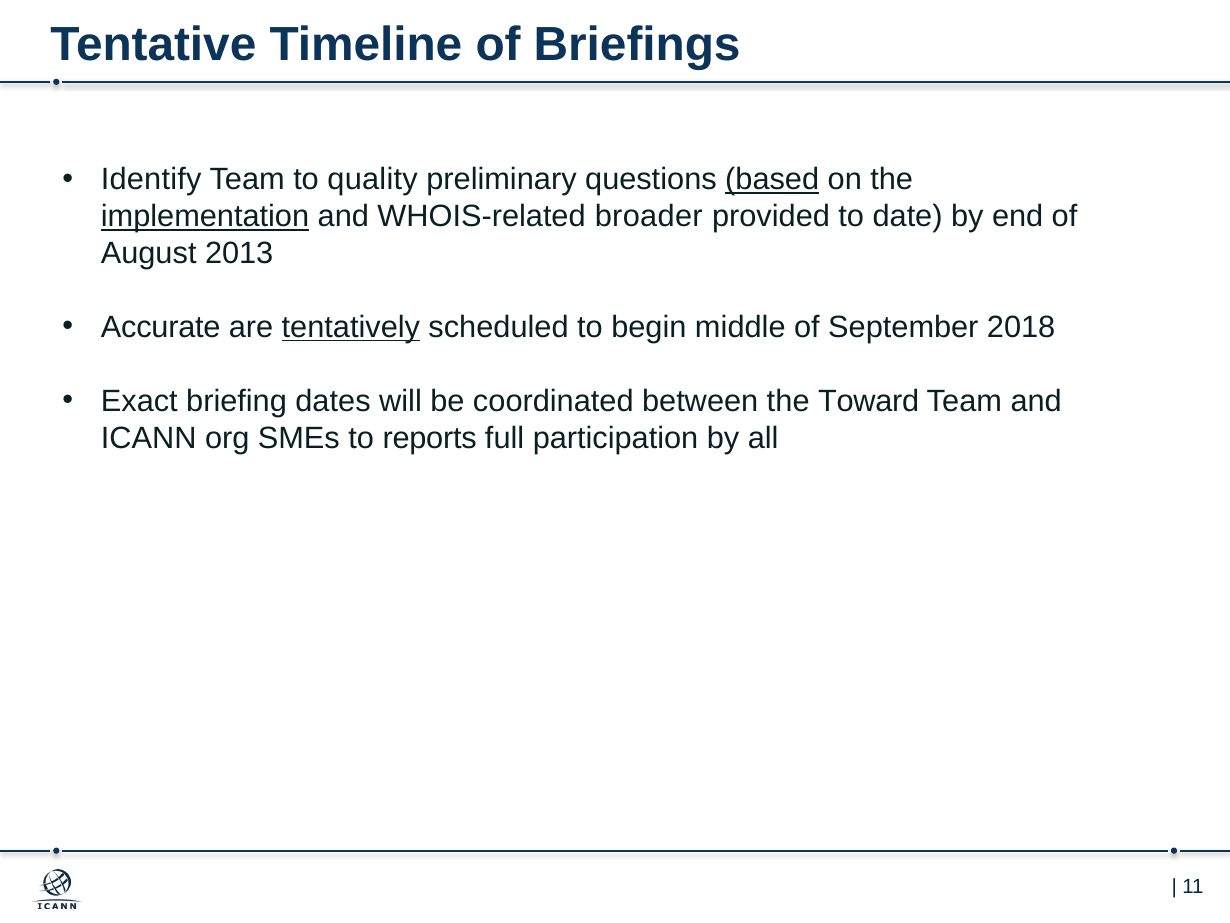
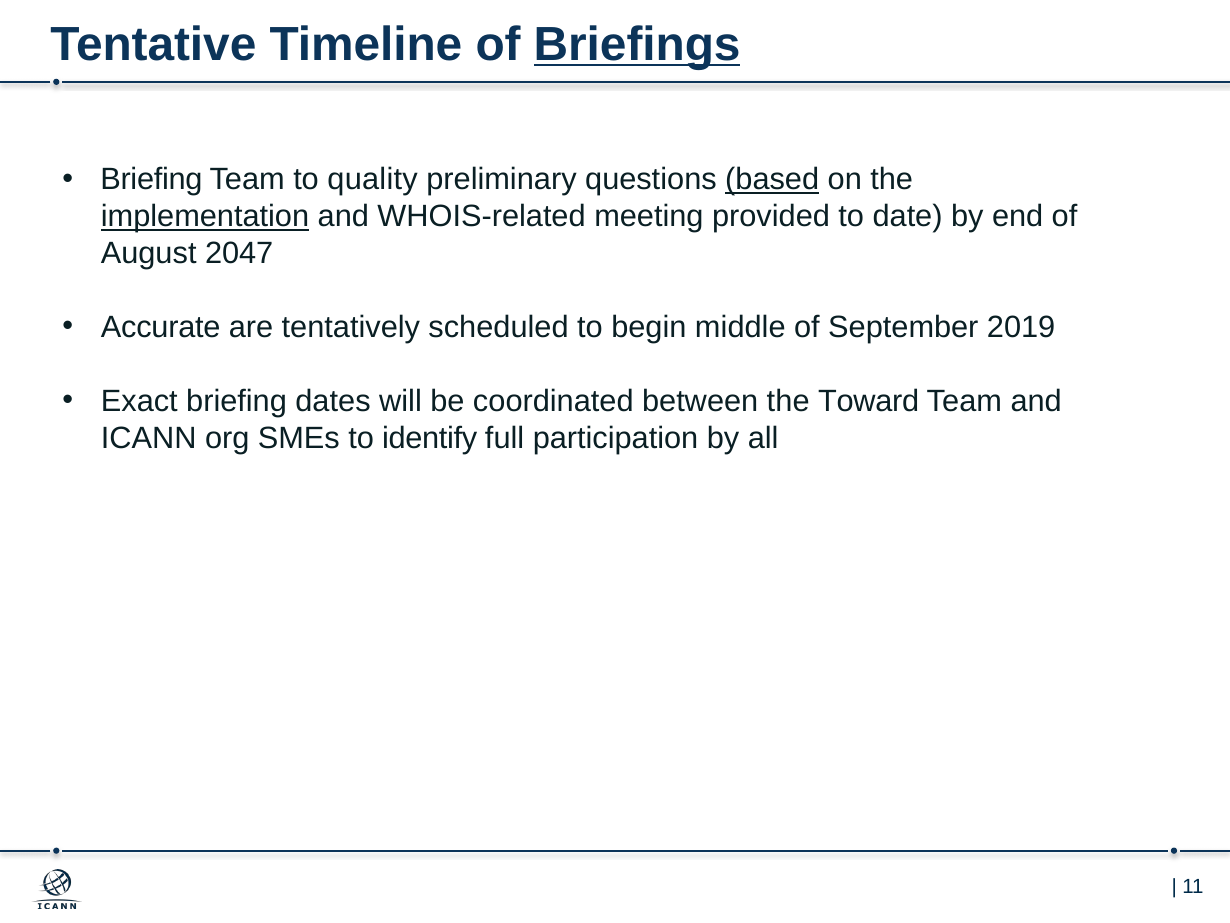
Briefings underline: none -> present (637, 44)
Identify: Identify -> Briefing (151, 179)
broader: broader -> meeting (649, 216)
2013: 2013 -> 2047 (239, 253)
tentatively underline: present -> none (351, 327)
2018: 2018 -> 2019 (1021, 327)
reports: reports -> identify (430, 438)
